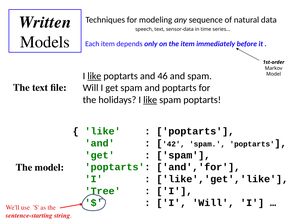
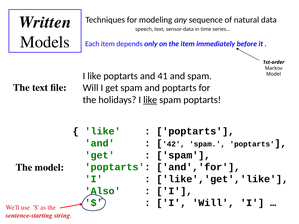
like underline: present -> none (94, 76)
46: 46 -> 41 (163, 76)
Tree: Tree -> Also (103, 191)
